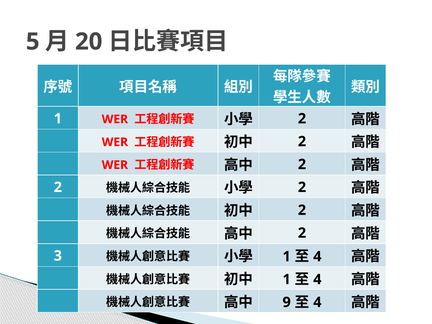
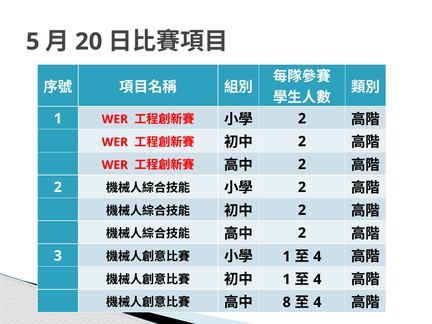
9: 9 -> 8 (287, 302)
